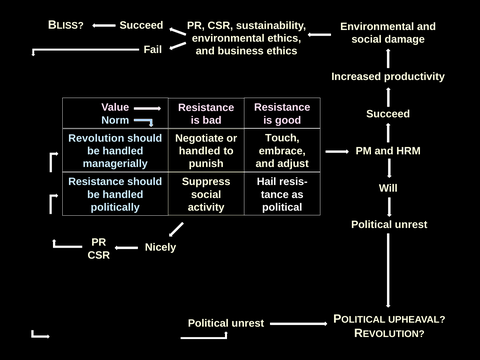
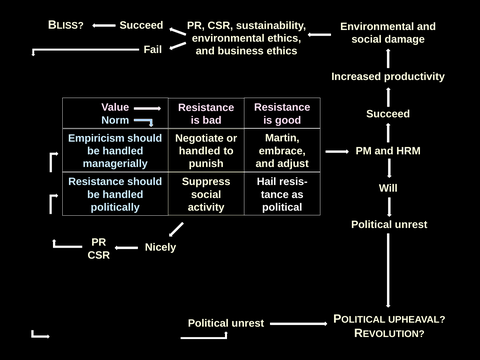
Touch: Touch -> Martin (282, 138)
Revolution: Revolution -> Empiricism (96, 138)
